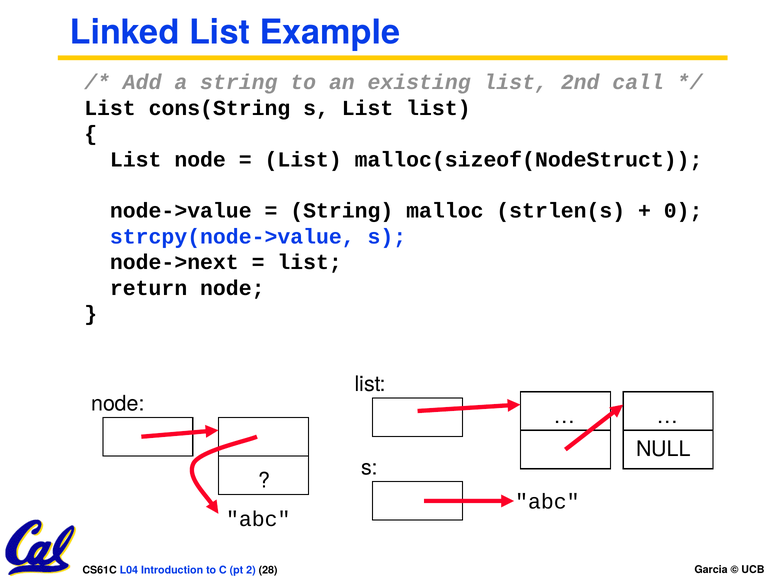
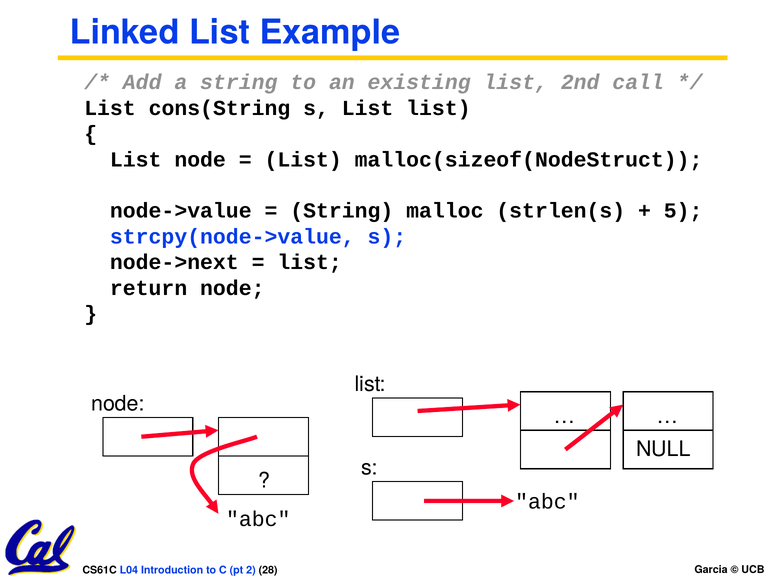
0: 0 -> 5 (683, 211)
